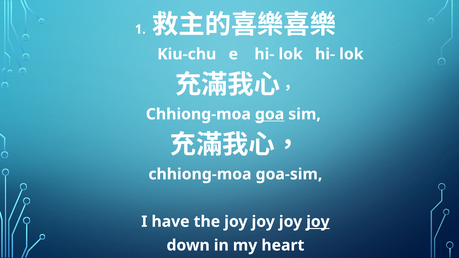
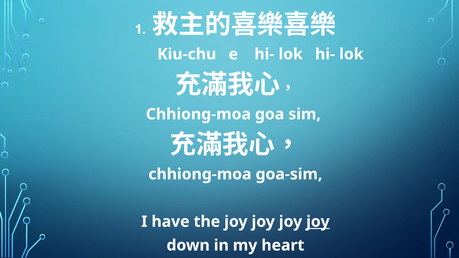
goa underline: present -> none (270, 114)
